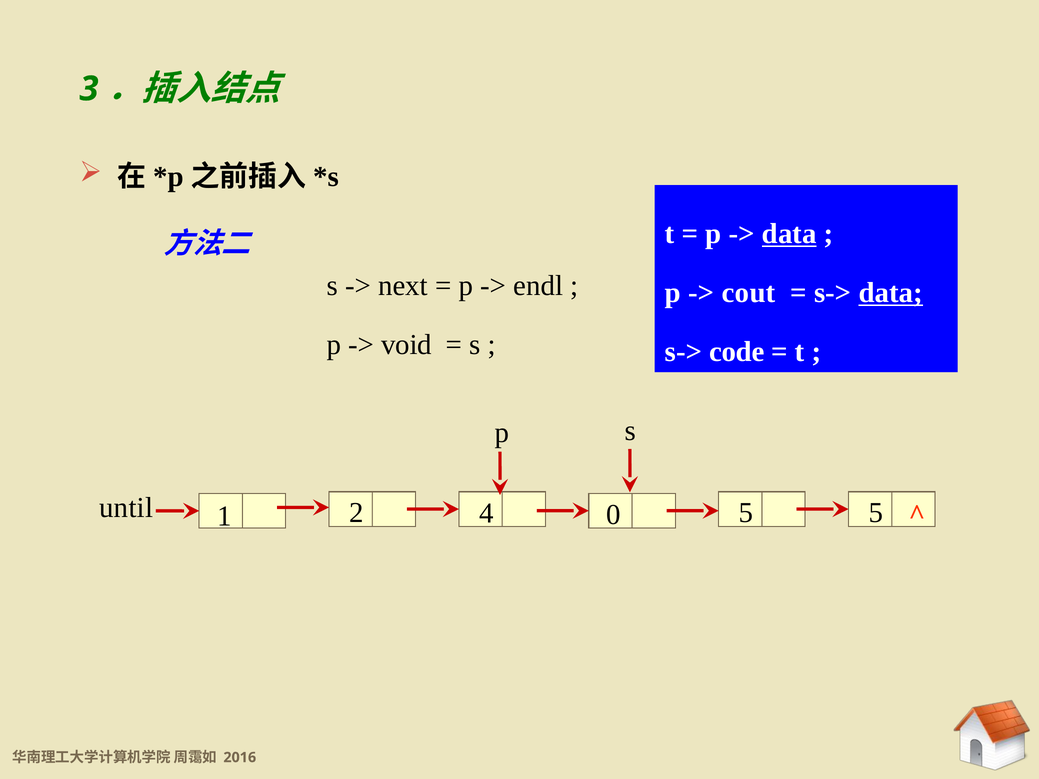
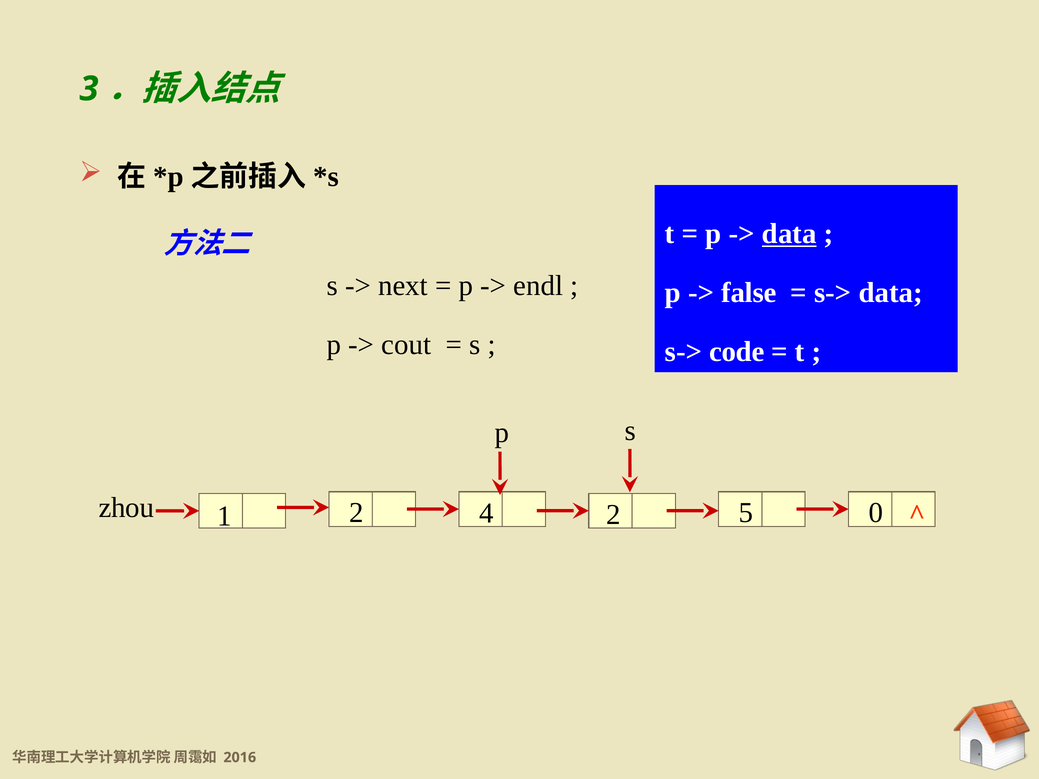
cout: cout -> false (749, 293)
data underline: present -> none (891, 293)
void: void -> cout (406, 345)
until: until -> zhou (126, 508)
4 0: 0 -> 2 (614, 515)
5 5: 5 -> 0 (876, 513)
